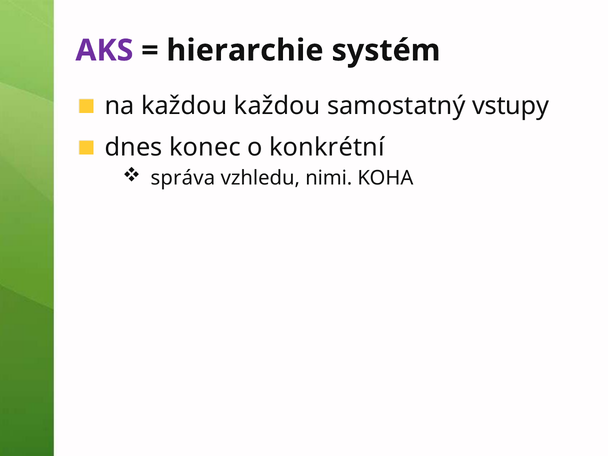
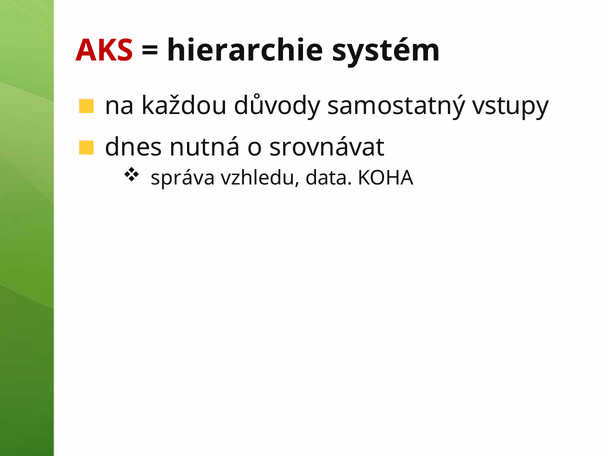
AKS colour: purple -> red (104, 50)
každou každou: každou -> důvody (277, 106)
konec: konec -> nutná (205, 147)
konkrétní: konkrétní -> srovnávat (327, 147)
nimi: nimi -> data (329, 178)
